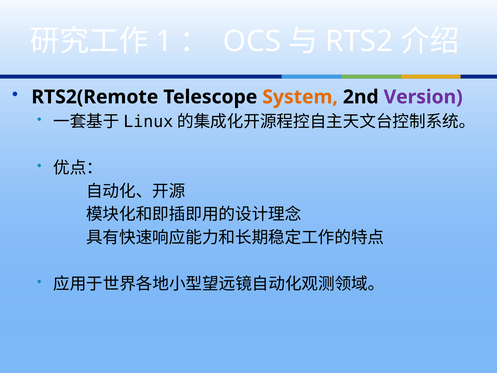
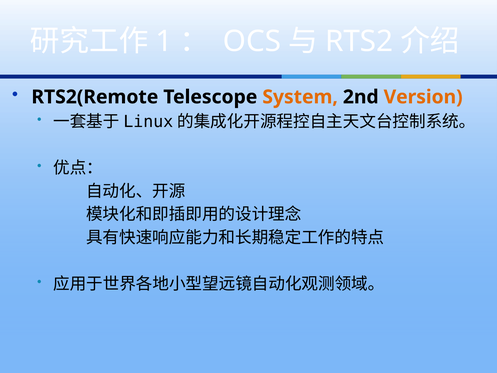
Version colour: purple -> orange (423, 97)
